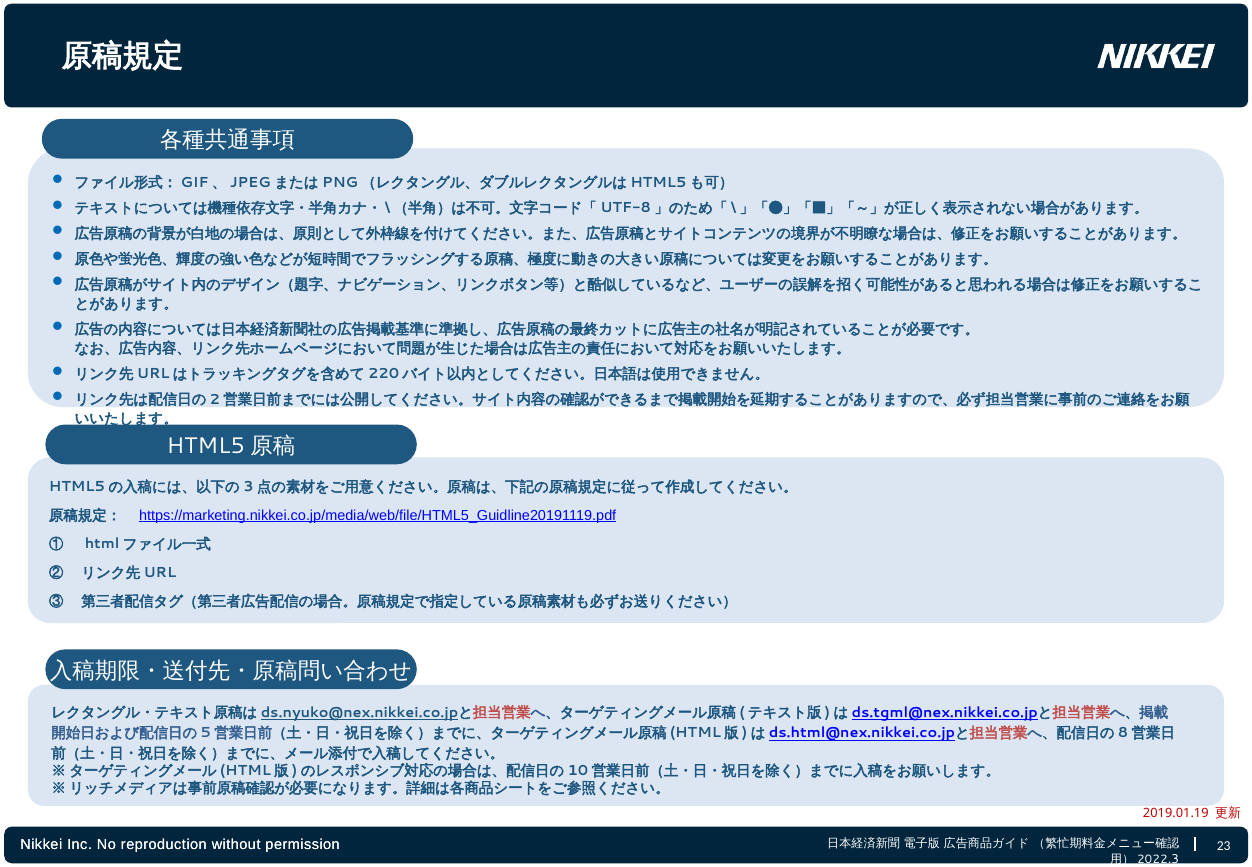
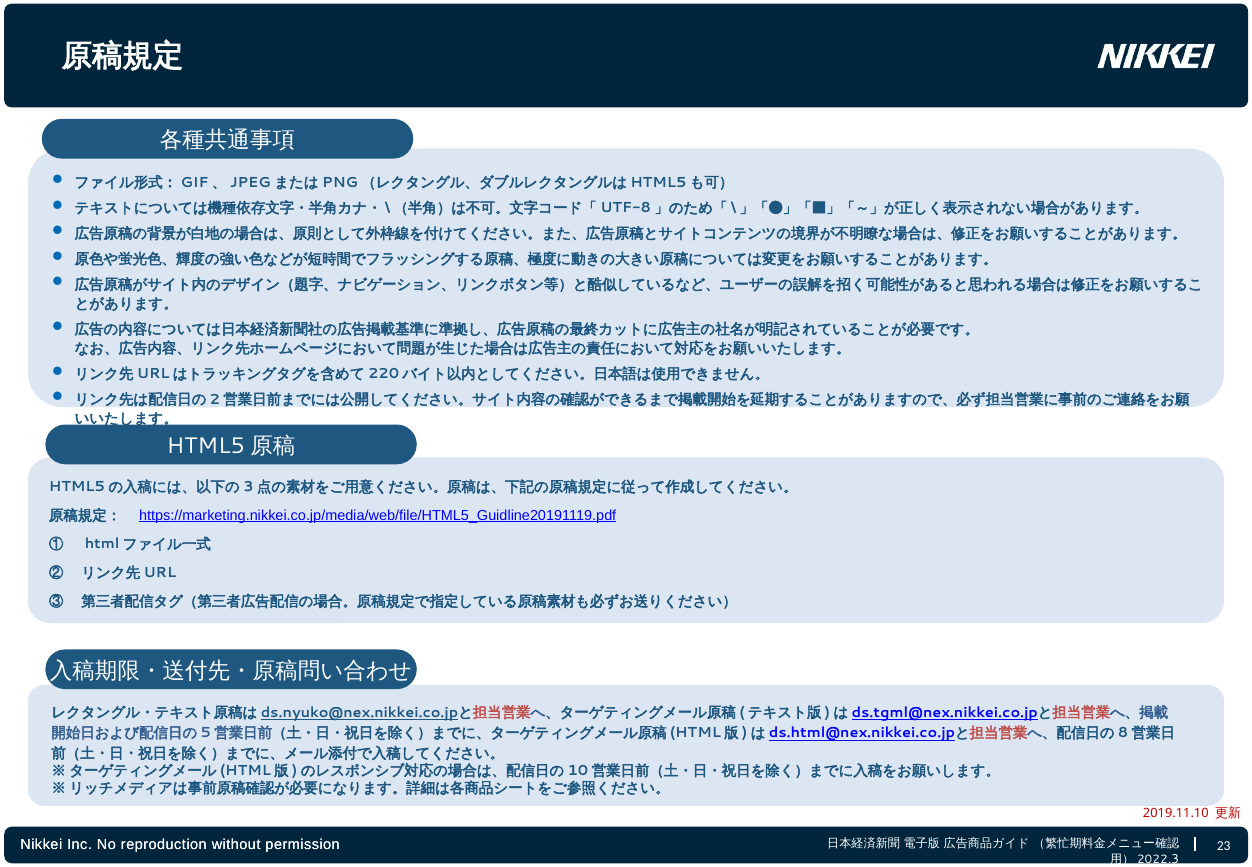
2019.01.19: 2019.01.19 -> 2019.11.10 (1176, 813)
